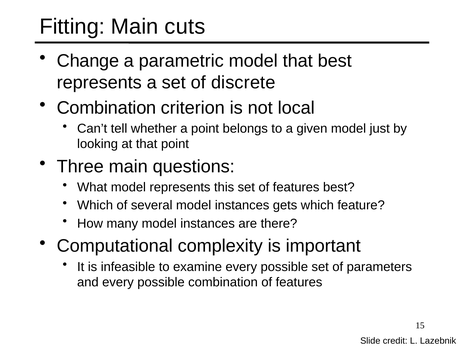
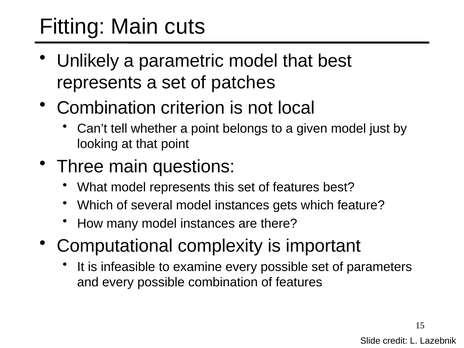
Change: Change -> Unlikely (88, 61)
discrete: discrete -> patches (243, 82)
